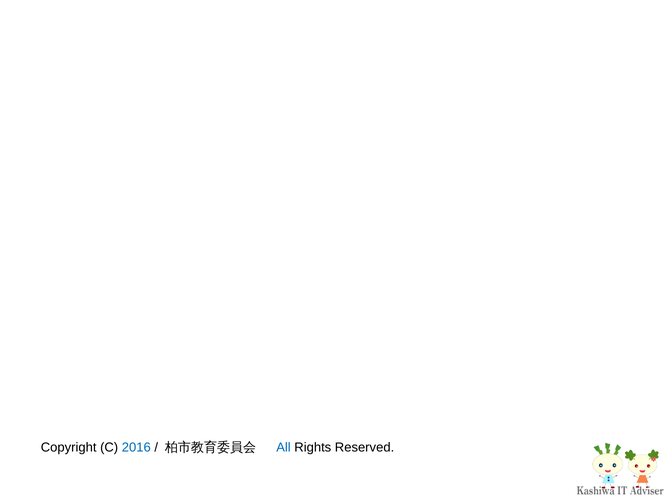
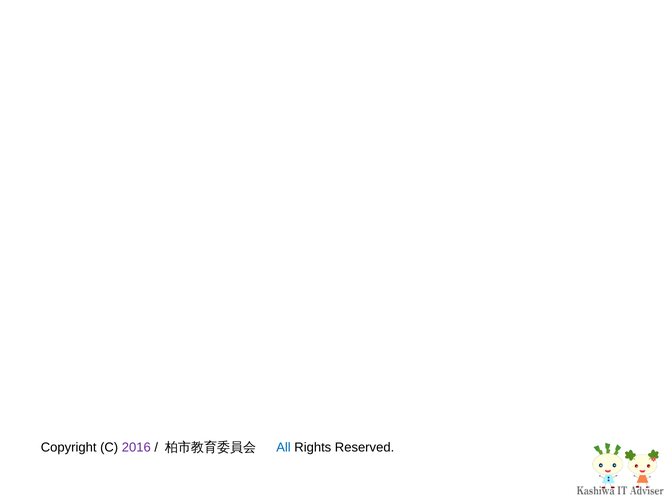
2016 colour: blue -> purple (136, 447)
